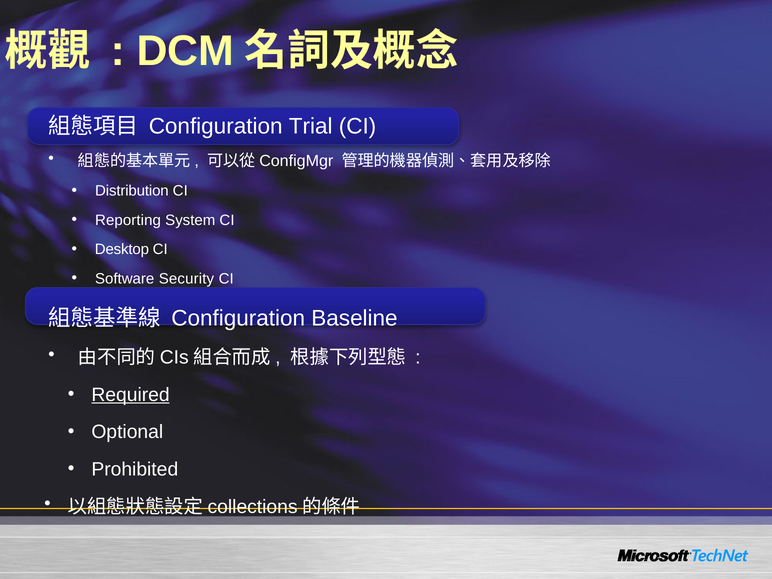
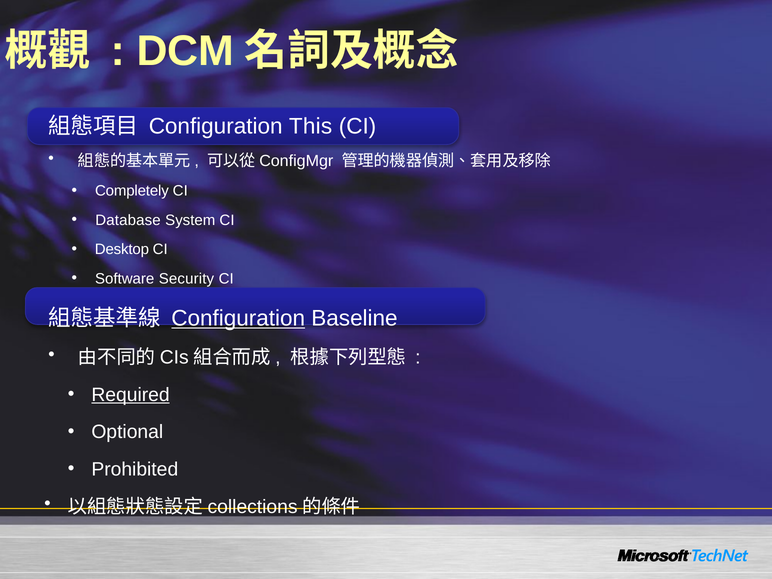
Trial: Trial -> This (311, 126)
Distribution: Distribution -> Completely (132, 191)
Reporting: Reporting -> Database (128, 220)
Configuration underline: none -> present (238, 318)
